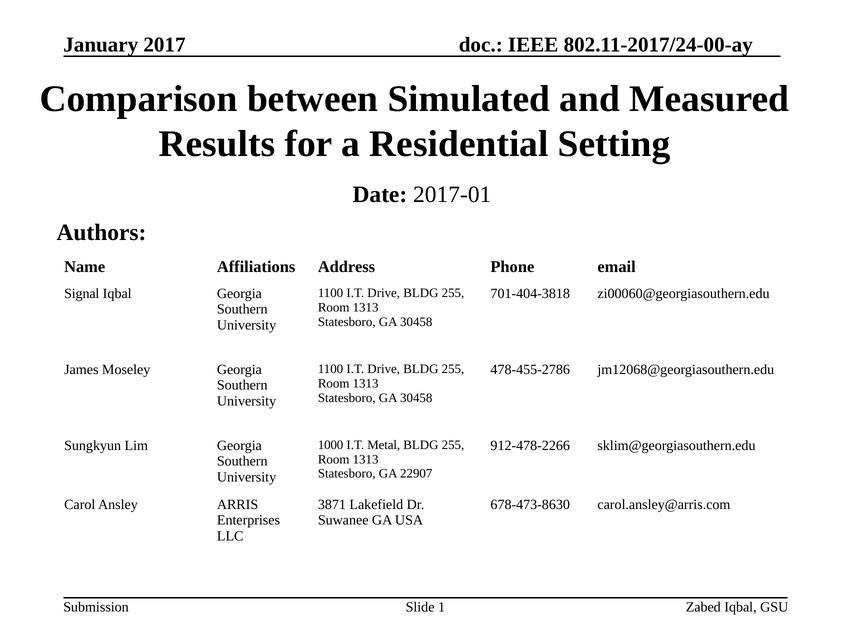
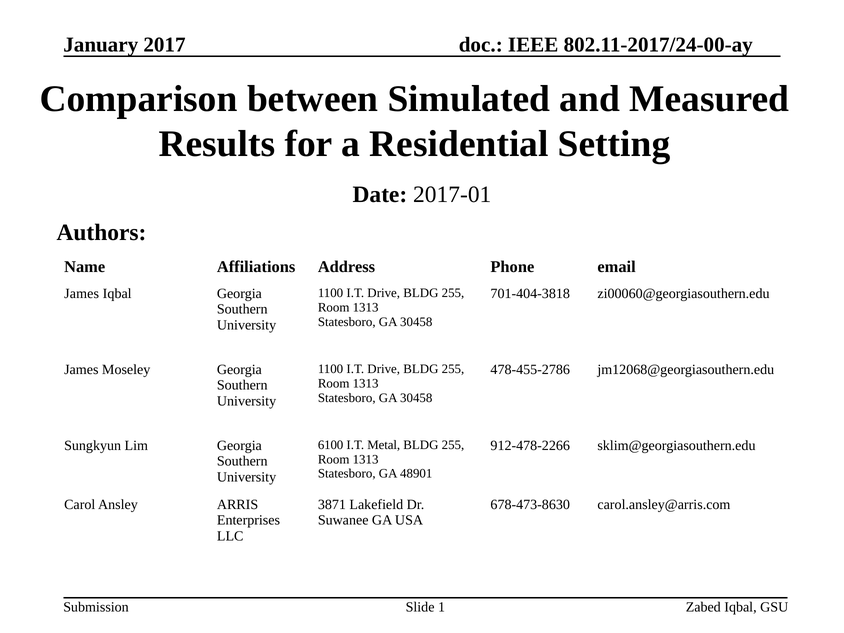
Signal: Signal -> James (82, 294)
1000: 1000 -> 6100 (331, 445)
22907: 22907 -> 48901 (416, 474)
